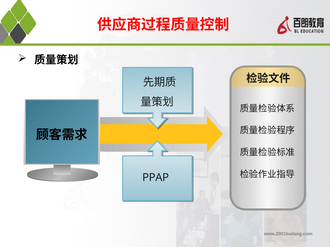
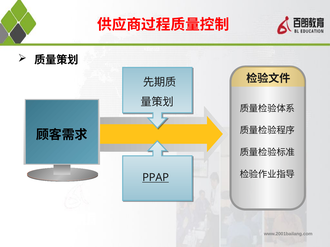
PPAP underline: none -> present (156, 178)
